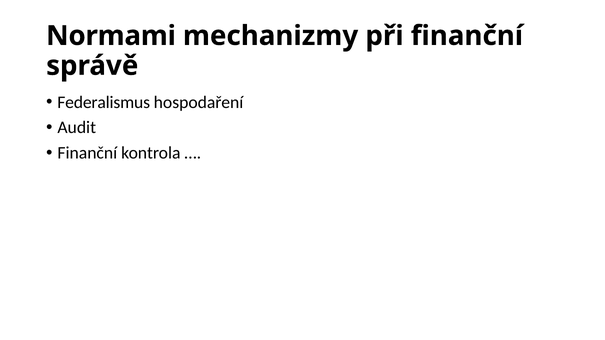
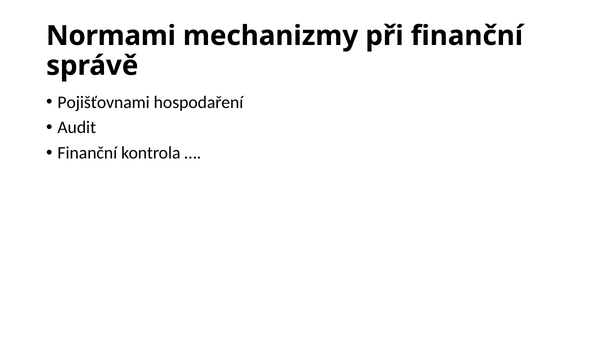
Federalismus: Federalismus -> Pojišťovnami (104, 102)
